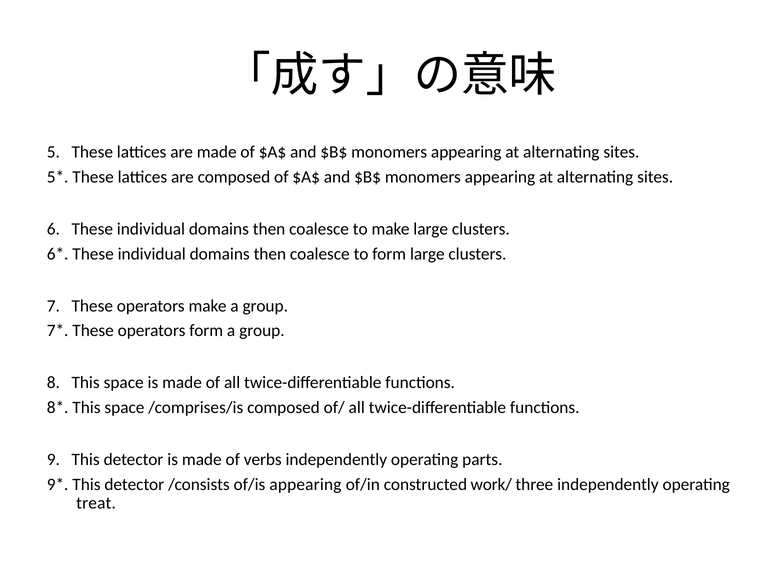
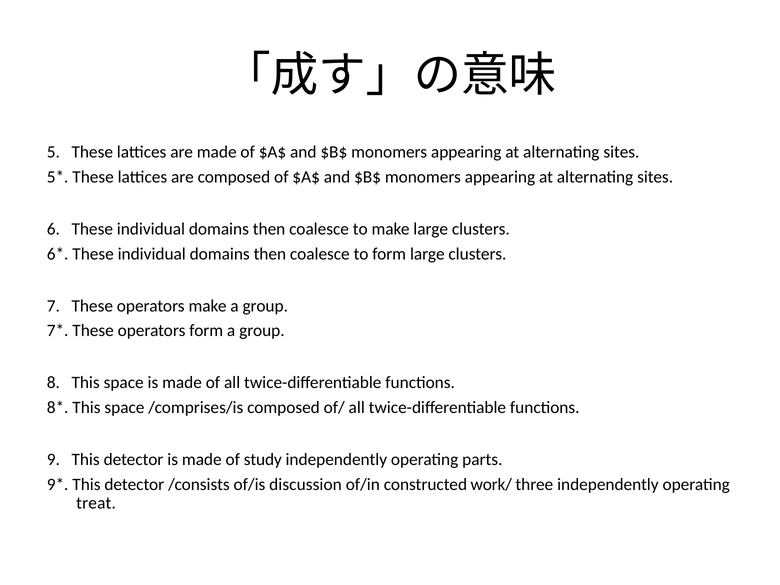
verbs: verbs -> study (263, 460)
of/is appearing: appearing -> discussion (306, 485)
